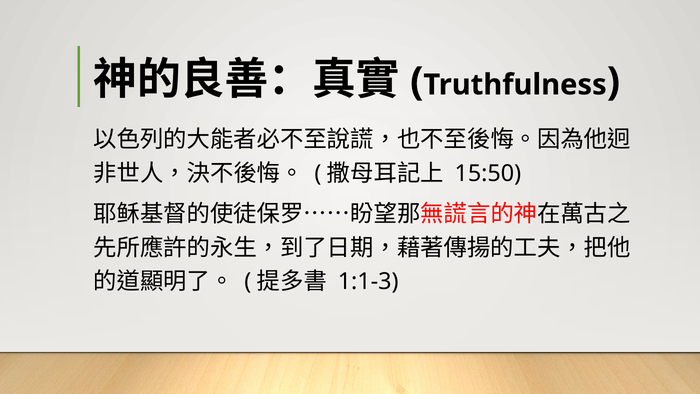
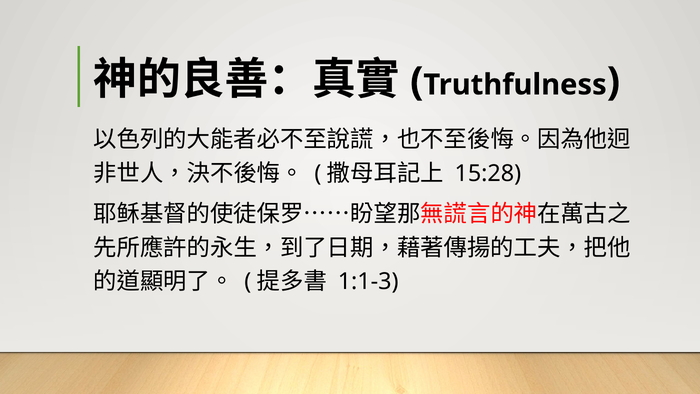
15:50: 15:50 -> 15:28 (488, 173)
